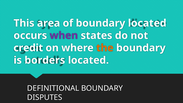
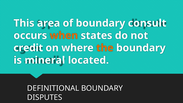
boundary located: located -> consult (147, 23)
when colour: purple -> orange (64, 35)
borders: borders -> mineral (45, 60)
